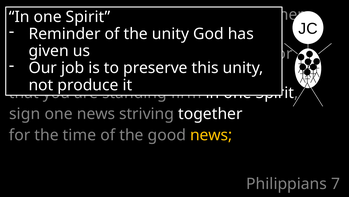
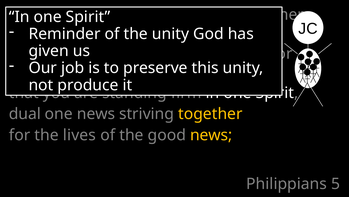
sign: sign -> dual (25, 114)
together colour: white -> yellow (210, 114)
time: time -> lives (79, 135)
7: 7 -> 5 (336, 183)
